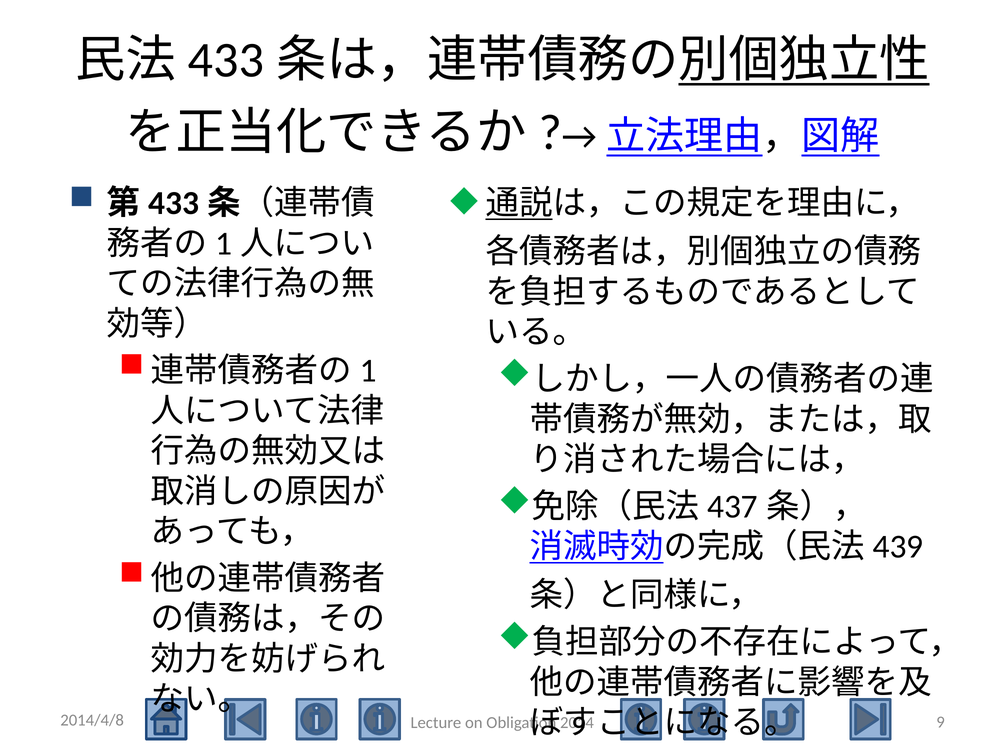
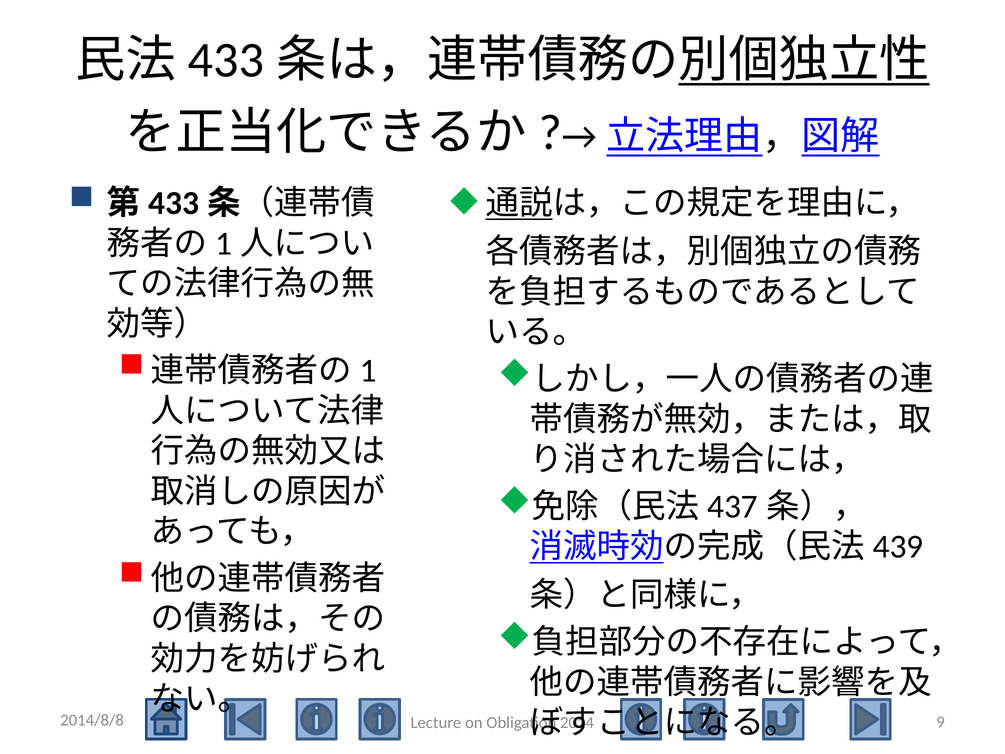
2014/4/8: 2014/4/8 -> 2014/8/8 (92, 720)
